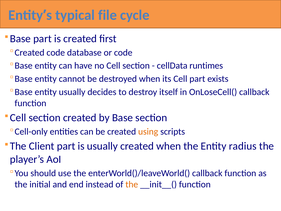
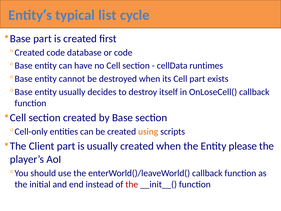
file: file -> list (107, 15)
radius: radius -> please (243, 146)
the colour: orange -> red (132, 184)
